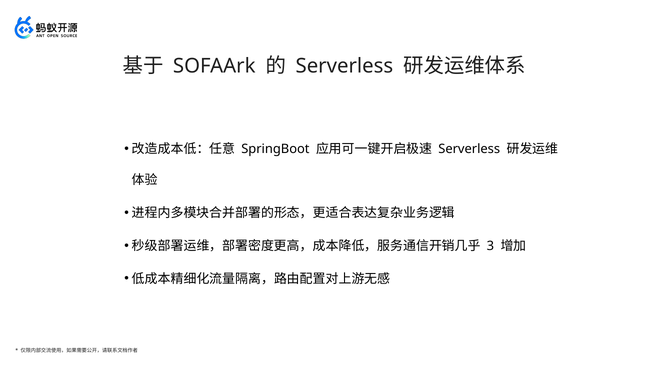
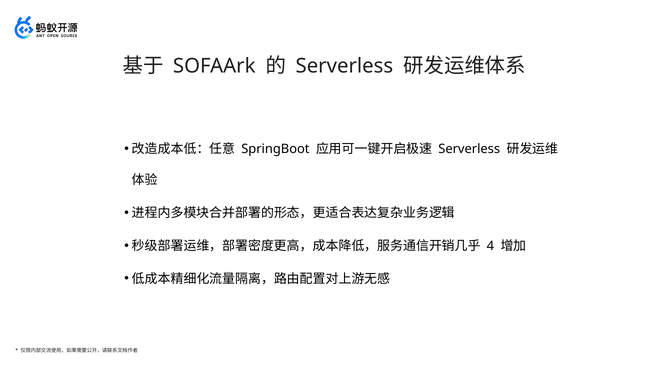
3: 3 -> 4 (490, 246)
